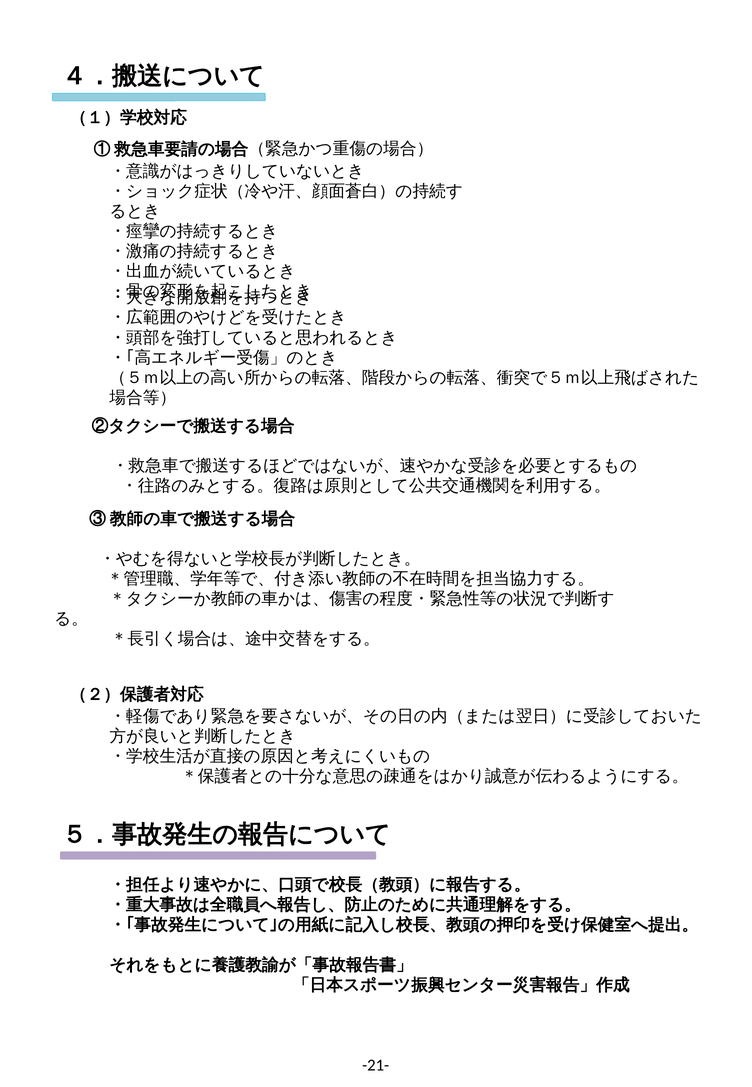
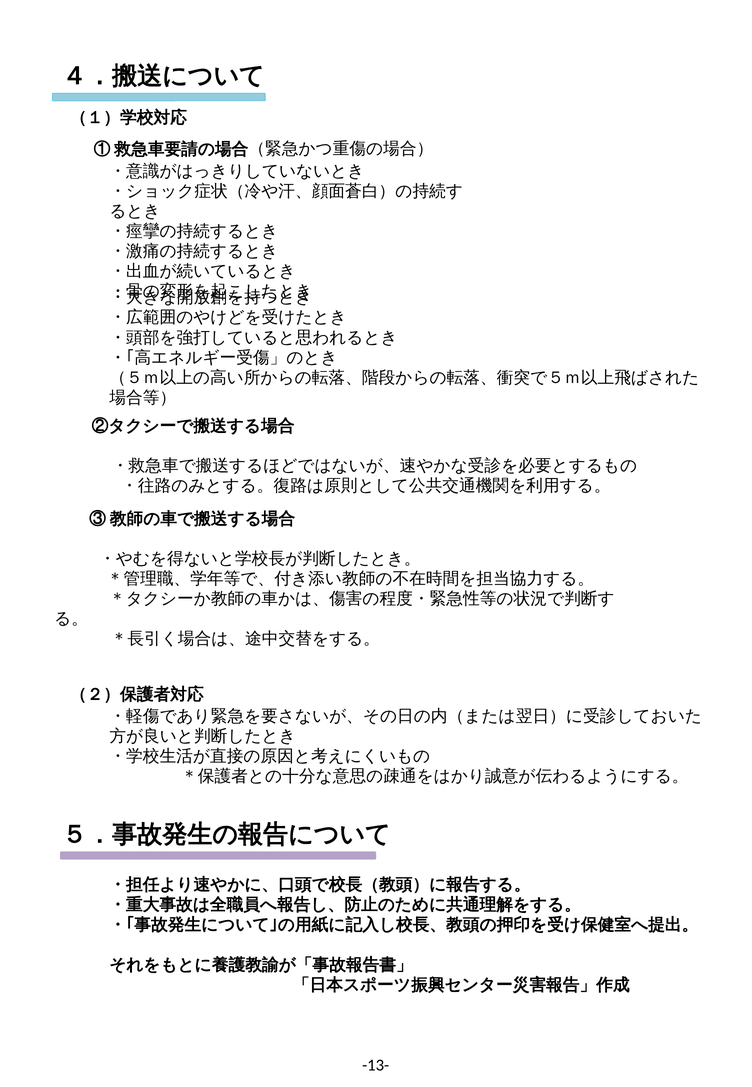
-21-: -21- -> -13- (376, 1065)
